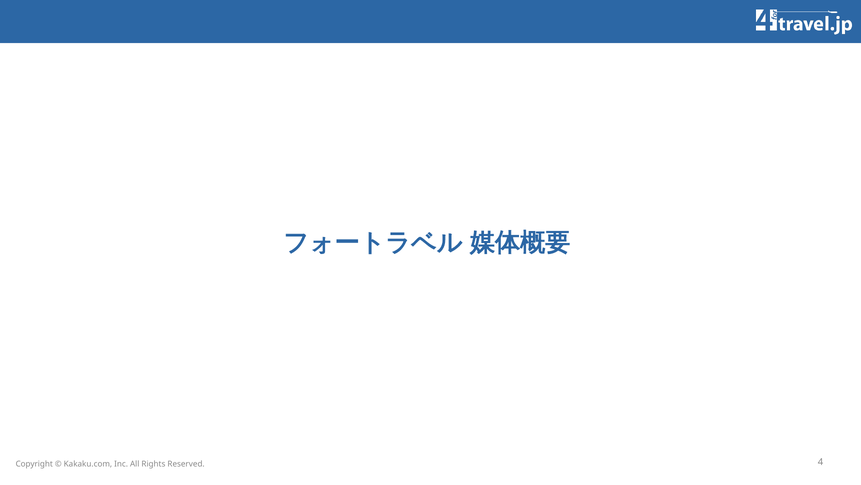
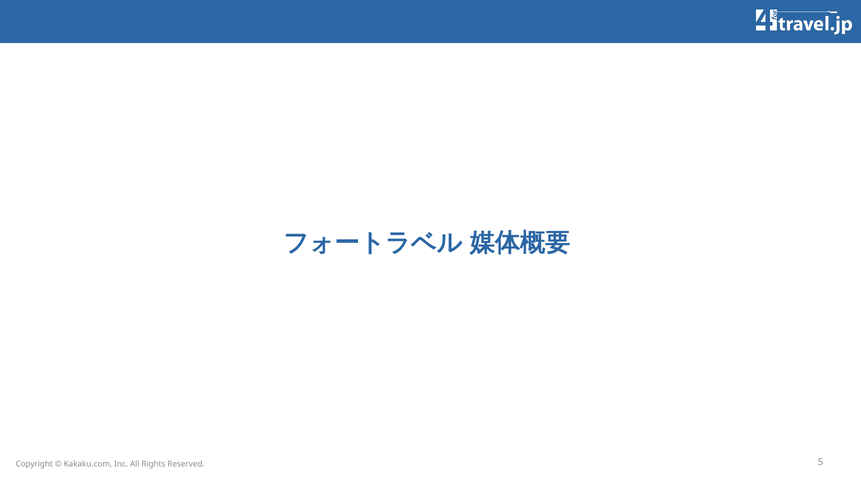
4: 4 -> 5 (820, 462)
